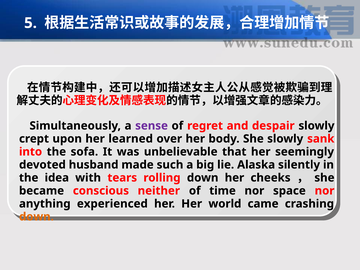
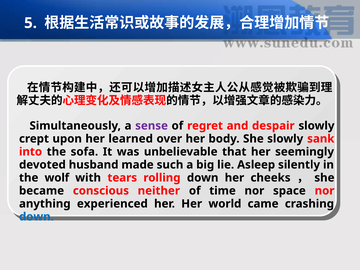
Alaska: Alaska -> Asleep (256, 165)
idea: idea -> wolf (57, 178)
down colour: orange -> blue (36, 217)
